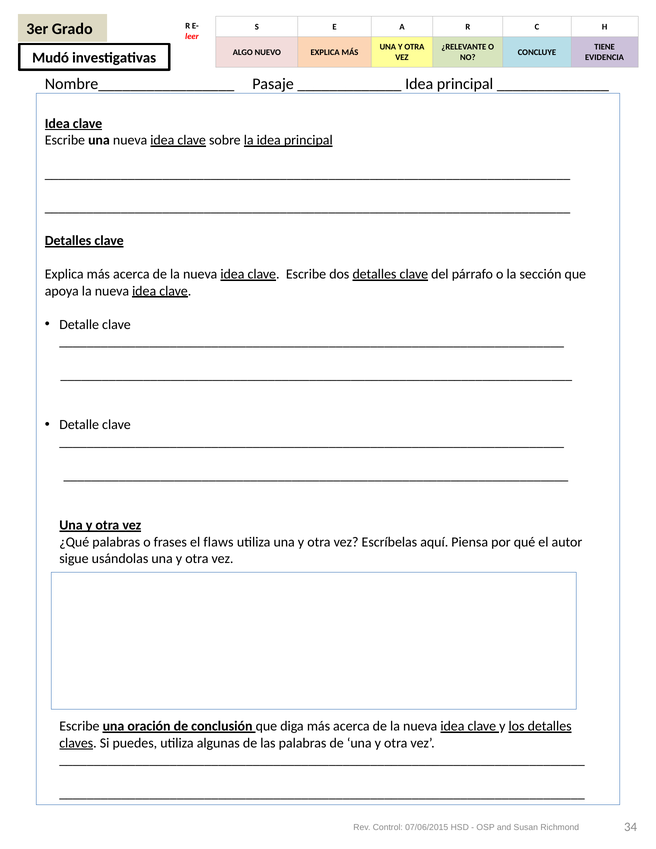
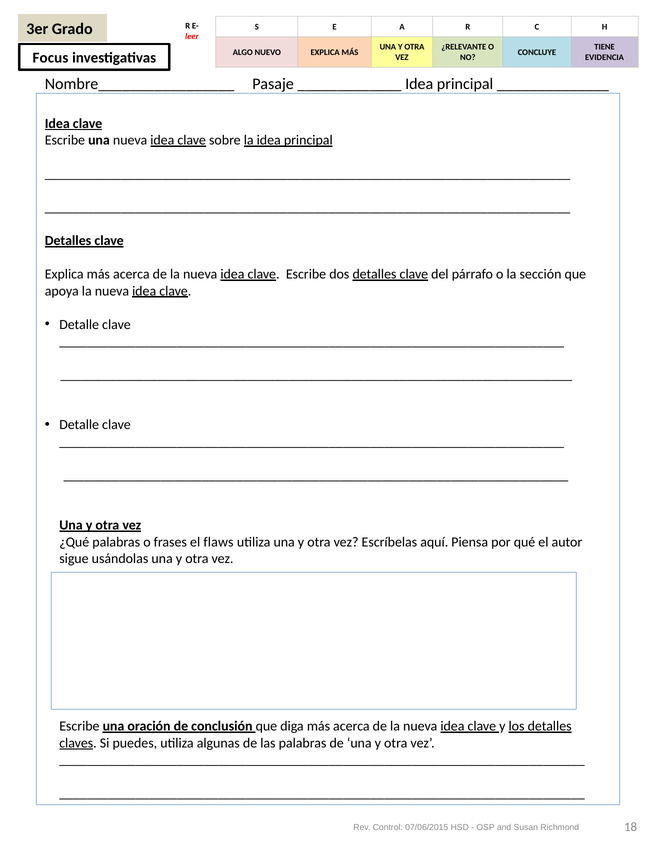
Mudó: Mudó -> Focus (50, 58)
34: 34 -> 18 (631, 827)
